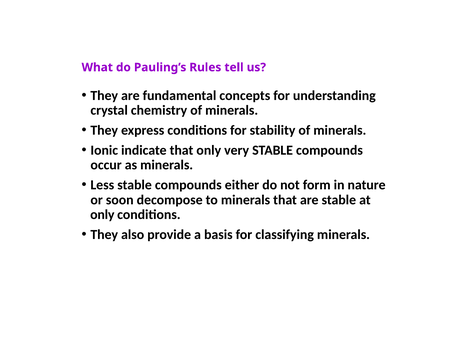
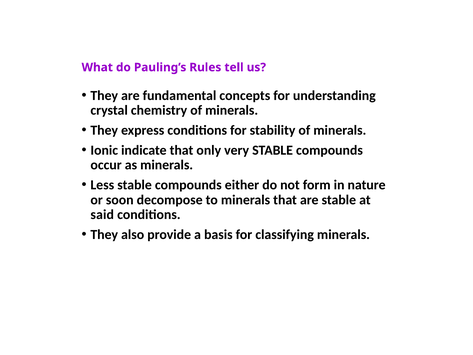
only: only -> said (102, 215)
